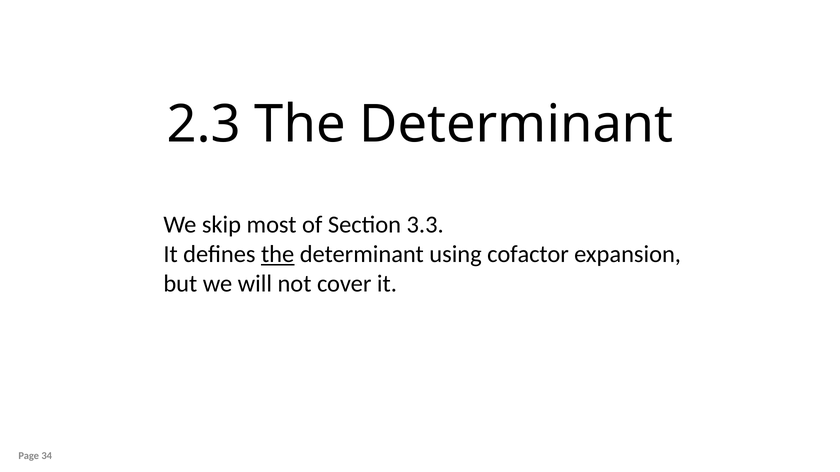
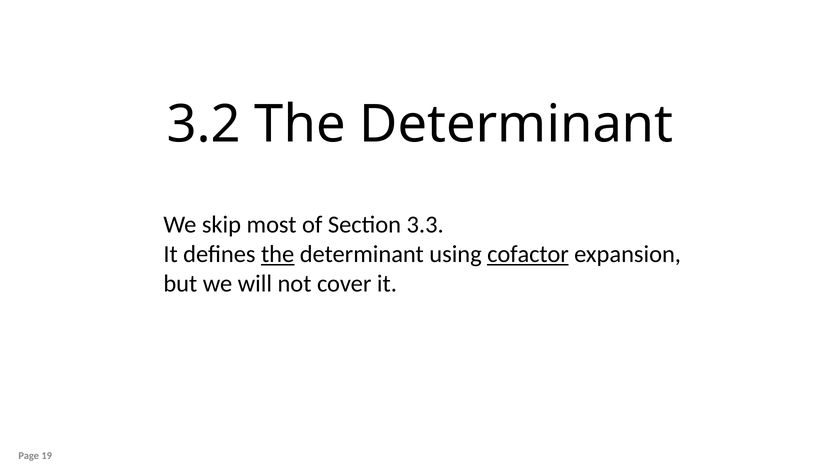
2.3: 2.3 -> 3.2 (204, 125)
cofactor underline: none -> present (528, 254)
34: 34 -> 19 (47, 456)
